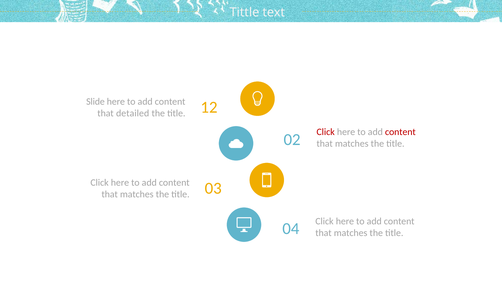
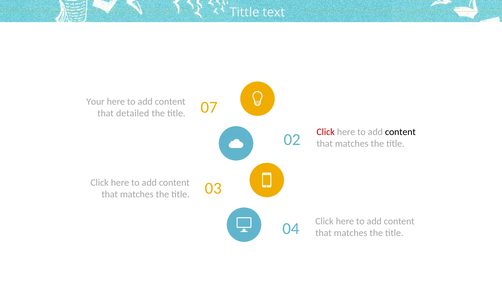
Slide: Slide -> Your (95, 102)
12: 12 -> 07 (209, 108)
content colour: red -> black (400, 132)
